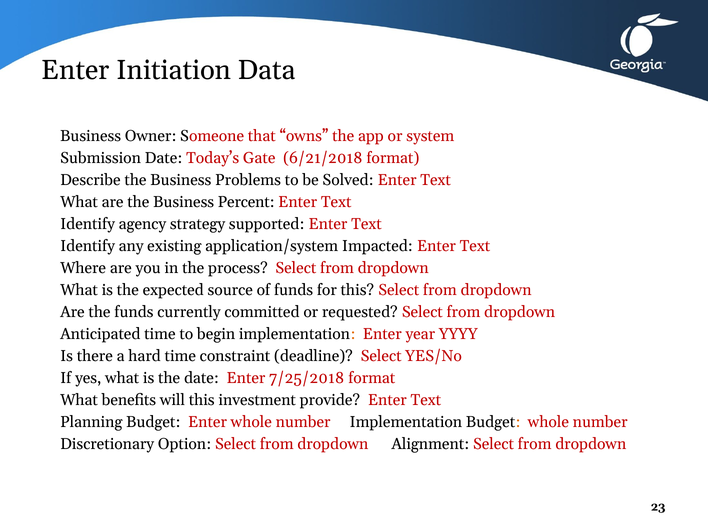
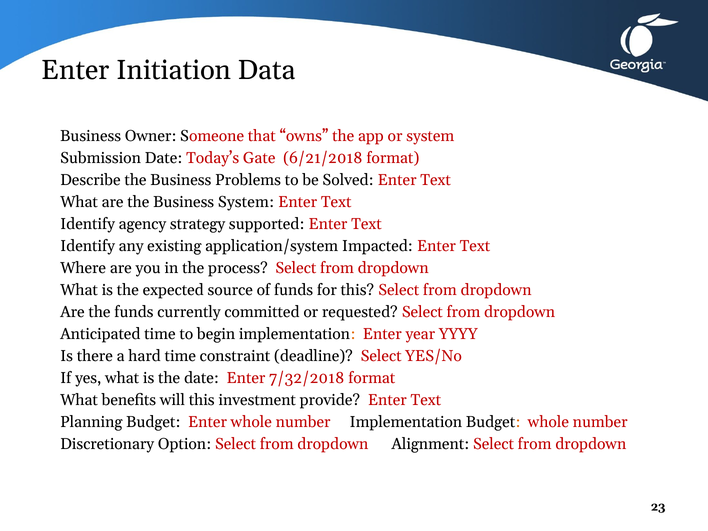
Business Percent: Percent -> System (246, 202)
7/25/2018: 7/25/2018 -> 7/32/2018 (307, 378)
